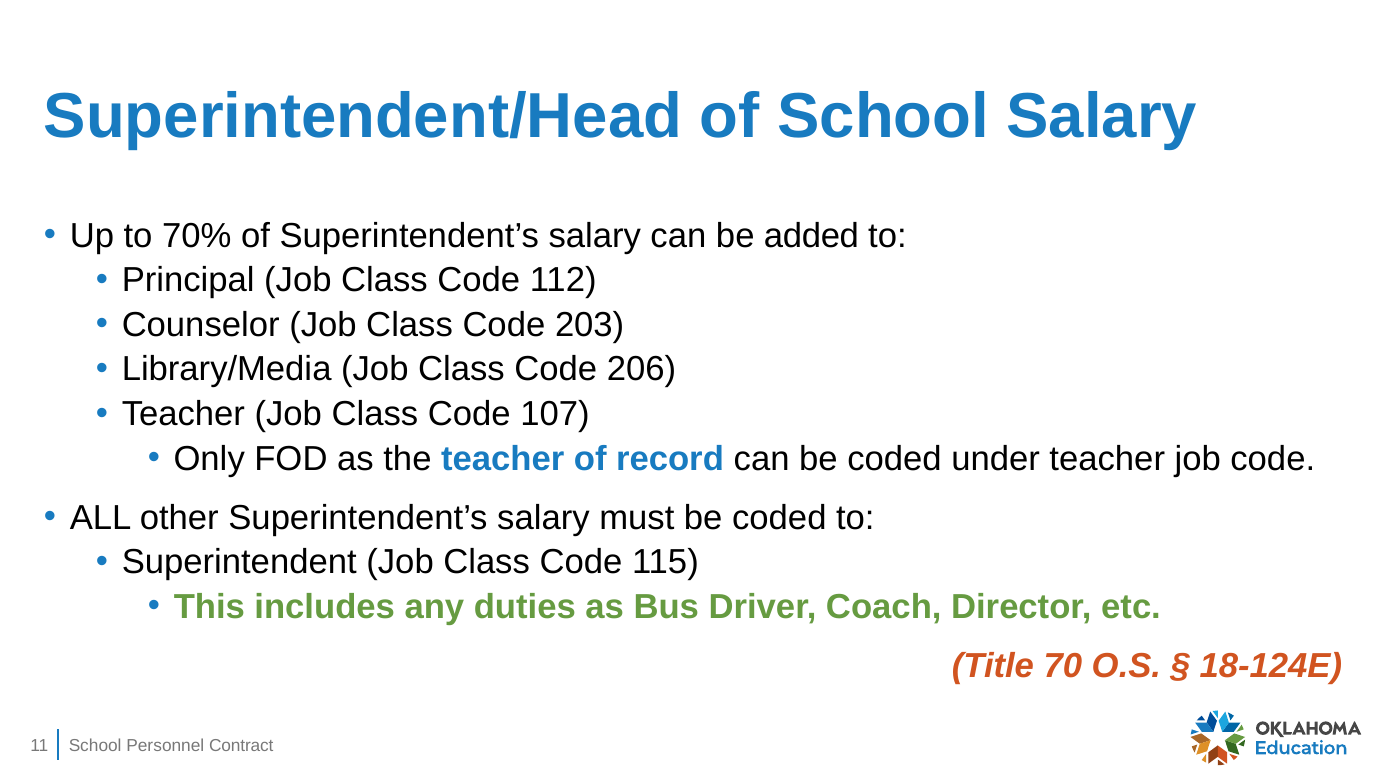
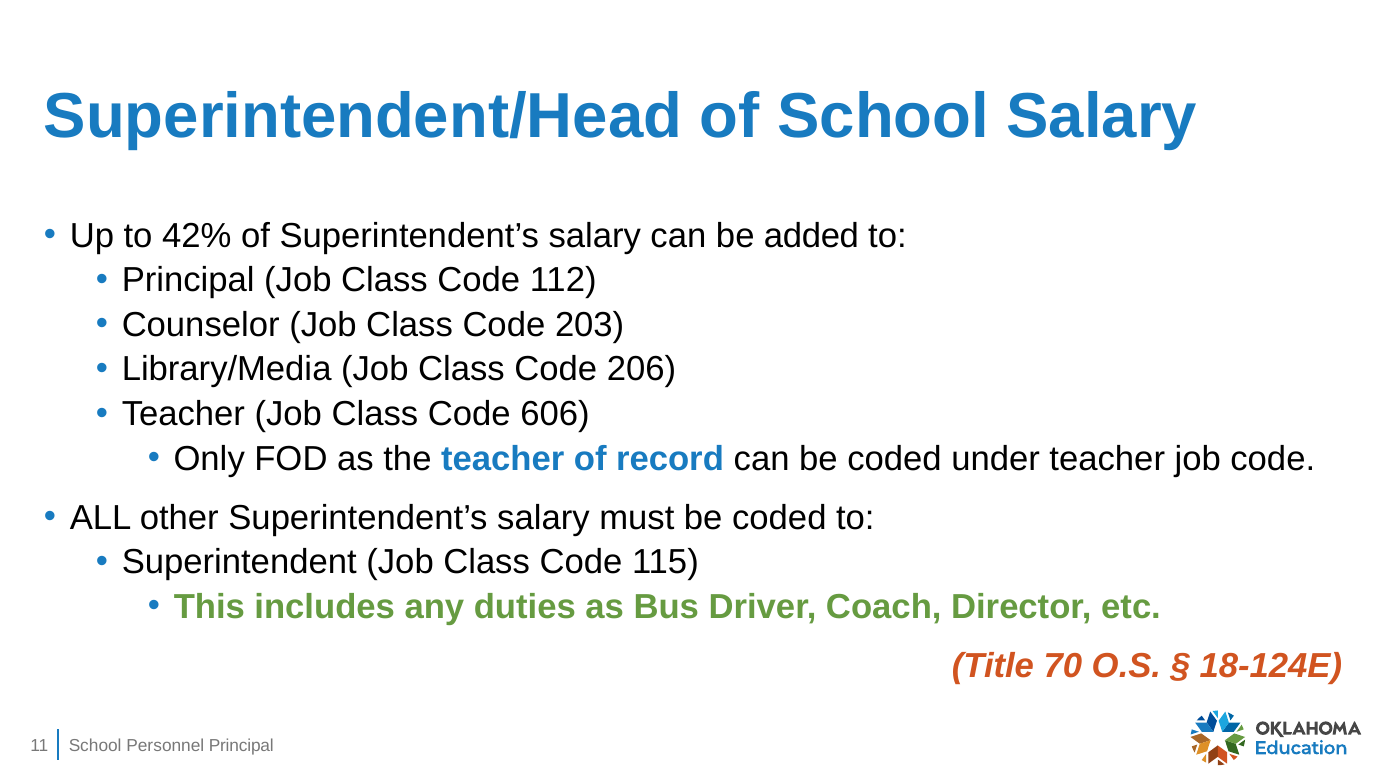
70%: 70% -> 42% (197, 236)
107: 107 -> 606 (555, 414)
Personnel Contract: Contract -> Principal (241, 745)
